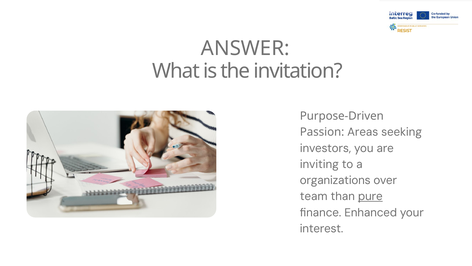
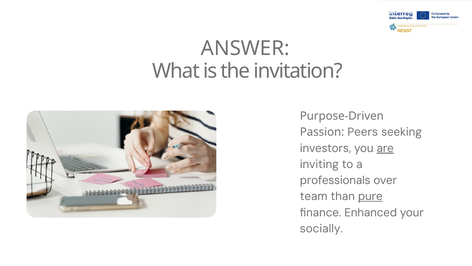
Areas: Areas -> Peers (363, 132)
are underline: none -> present (385, 148)
organizations: organizations -> professionals (335, 180)
interest: interest -> socially (321, 228)
